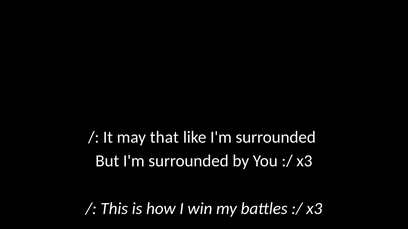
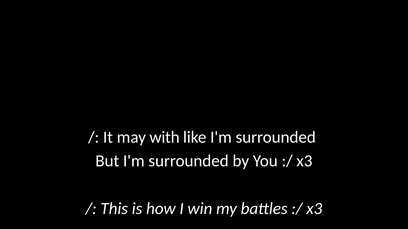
that: that -> with (165, 138)
